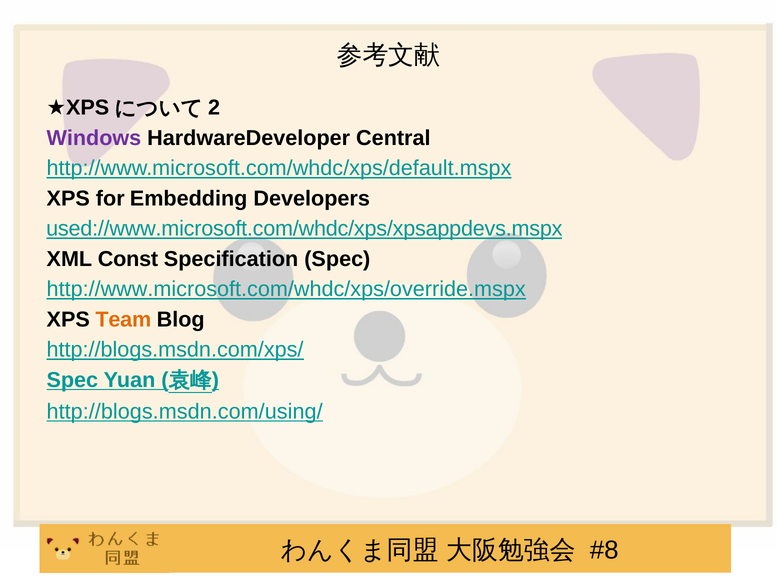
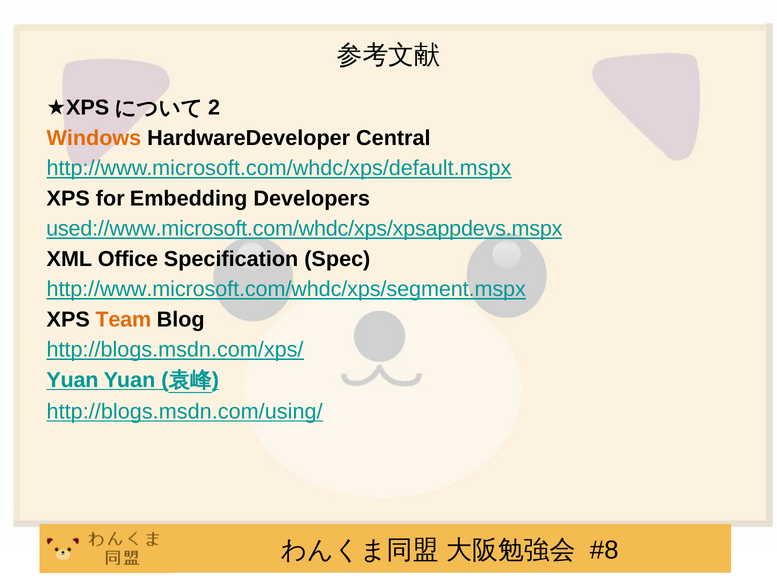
Windows colour: purple -> orange (94, 138)
Const: Const -> Office (128, 259)
http://www.microsoft.com/whdc/xps/override.mspx: http://www.microsoft.com/whdc/xps/override.mspx -> http://www.microsoft.com/whdc/xps/segment.mspx (286, 289)
Spec: Spec -> Yuan (72, 380)
